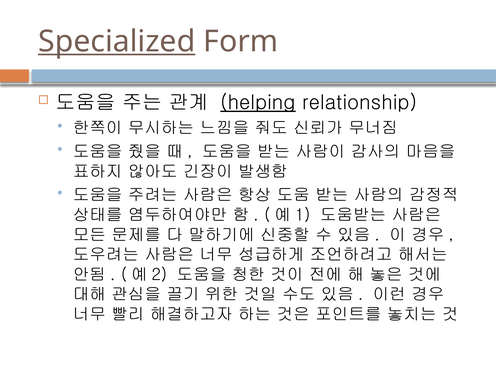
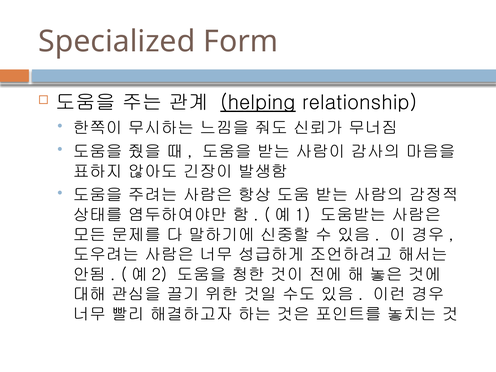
Specialized underline: present -> none (117, 41)
